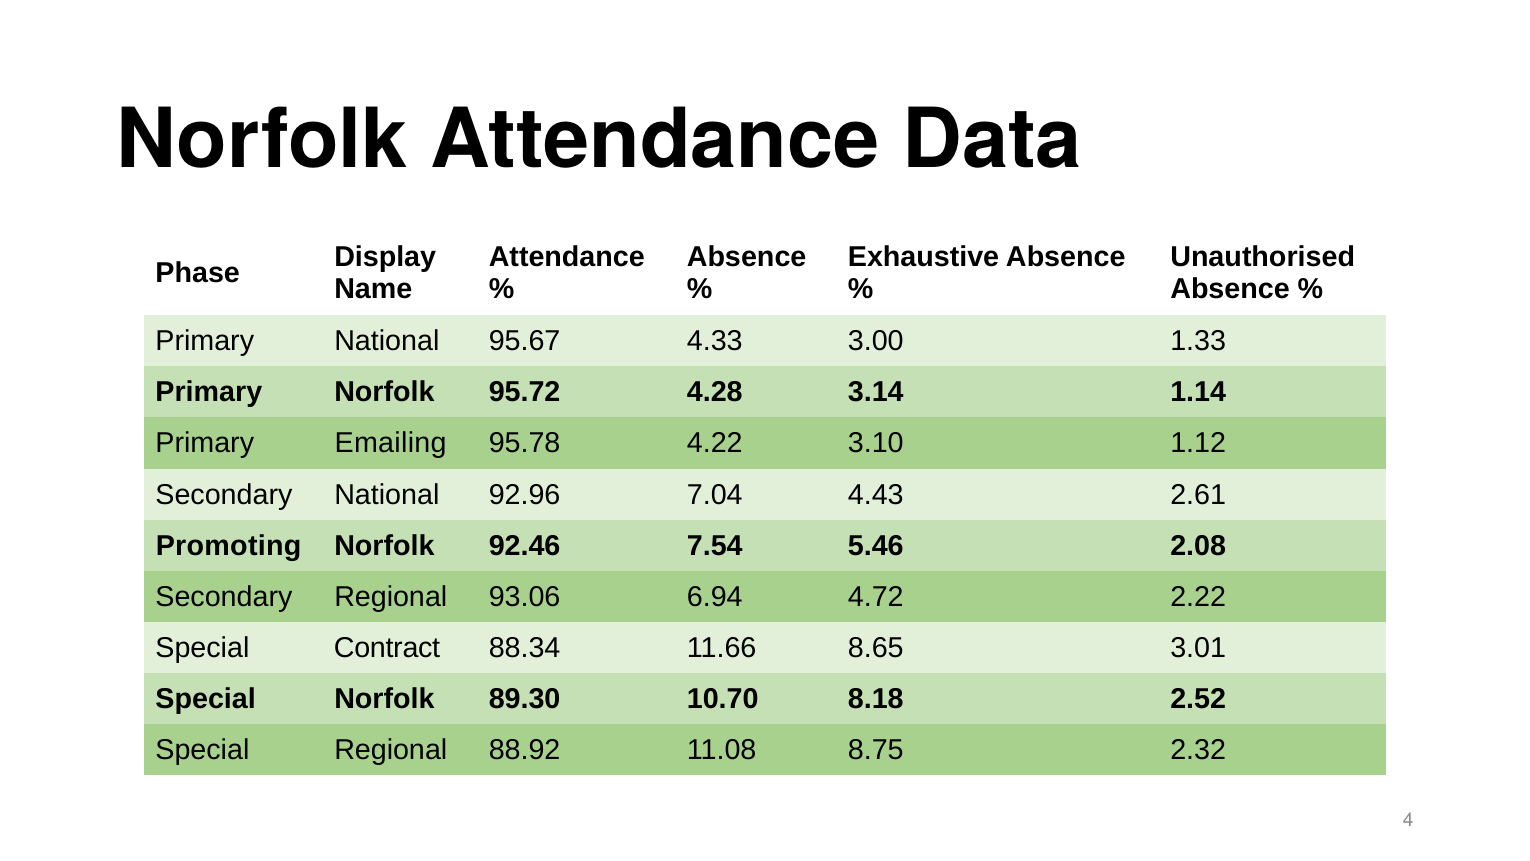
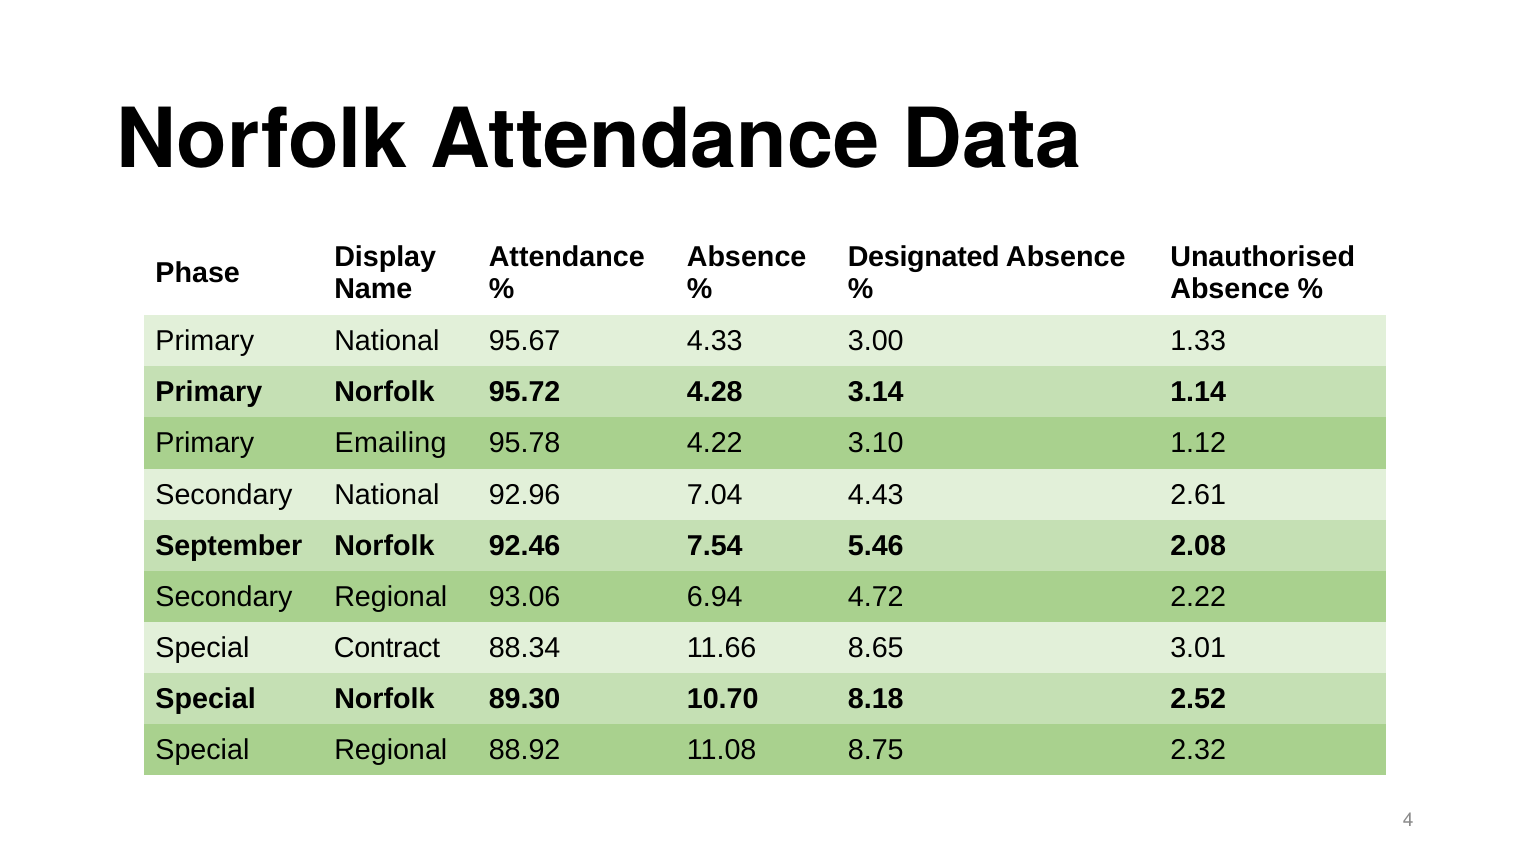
Exhaustive: Exhaustive -> Designated (924, 256)
Promoting: Promoting -> September (229, 545)
